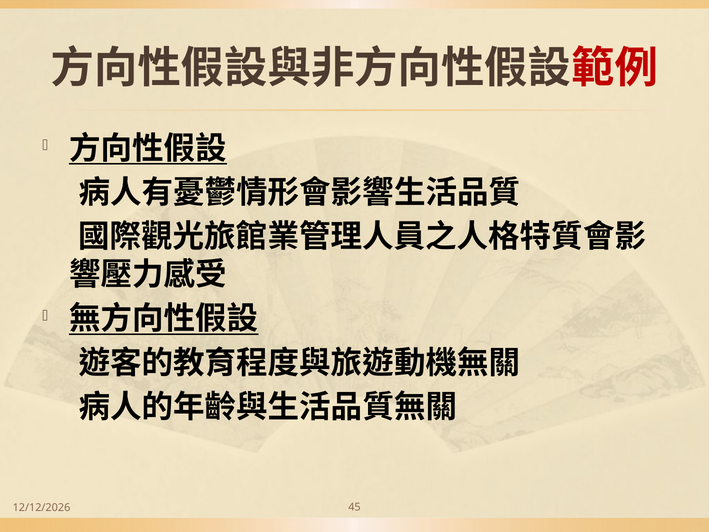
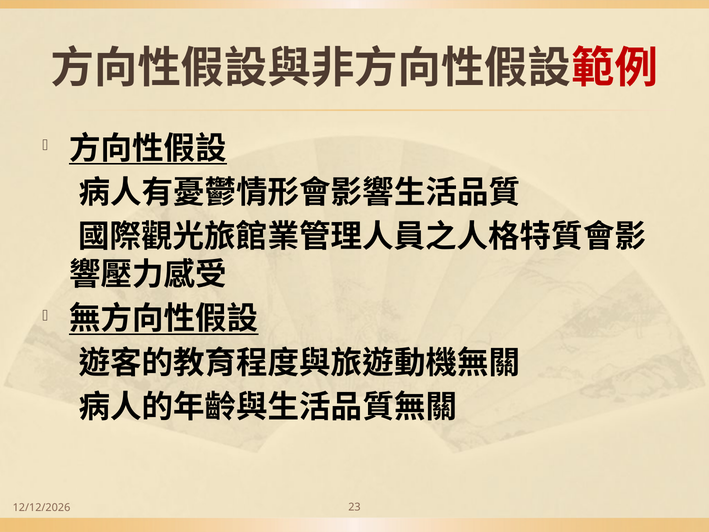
45: 45 -> 23 (354, 507)
